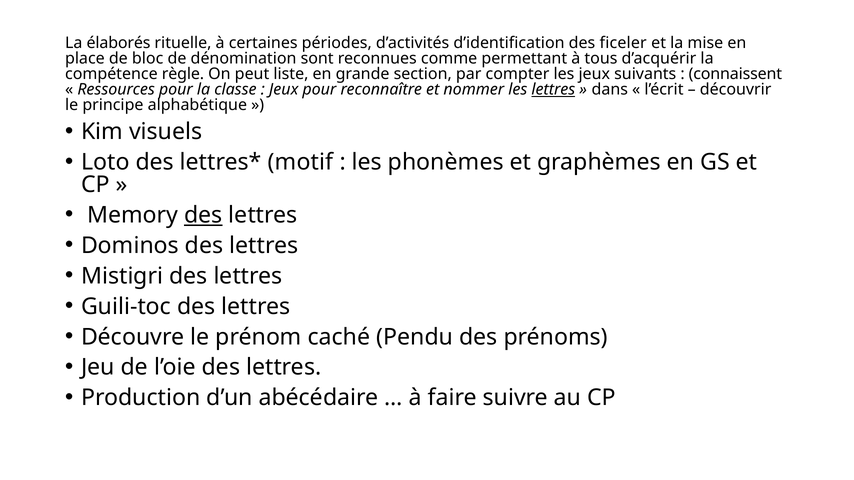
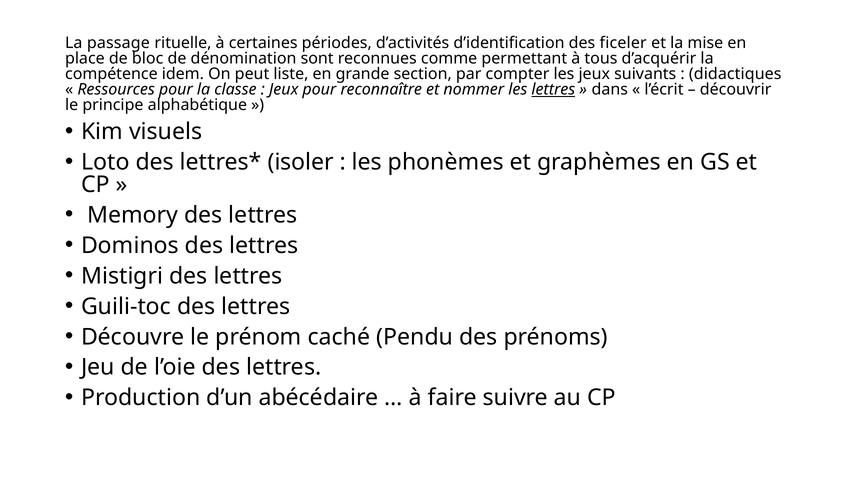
élaborés: élaborés -> passage (118, 43)
règle: règle -> idem (183, 74)
connaissent: connaissent -> didactiques (735, 74)
motif: motif -> isoler (301, 162)
des underline: present -> none (203, 215)
